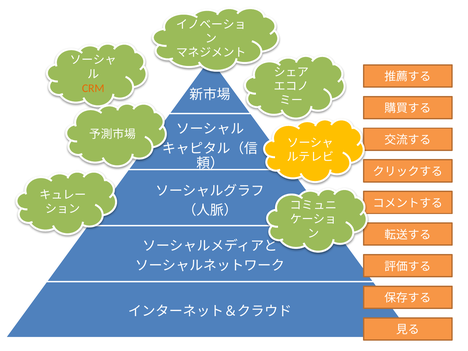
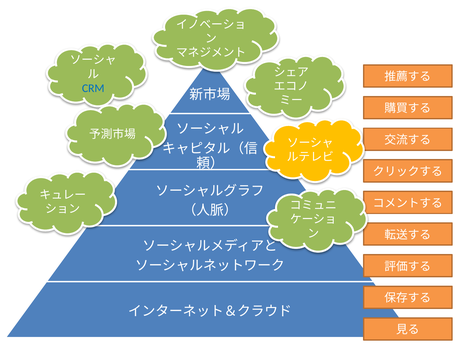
CRM colour: orange -> blue (93, 88)
